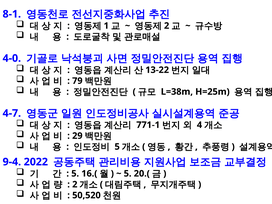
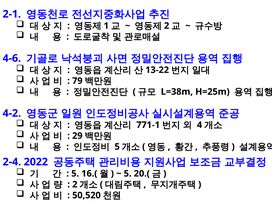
8-1: 8-1 -> 2-1 (12, 14)
4-0: 4-0 -> 4-6 (12, 58)
4-7: 4-7 -> 4-2 (12, 113)
9-4: 9-4 -> 2-4 (12, 162)
